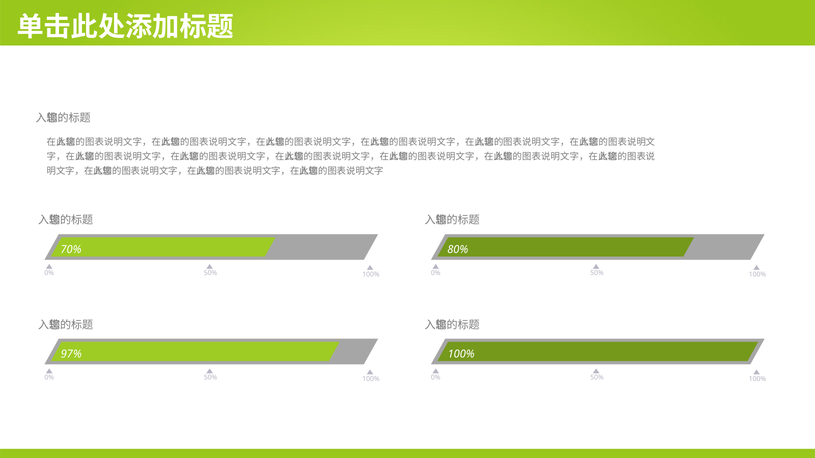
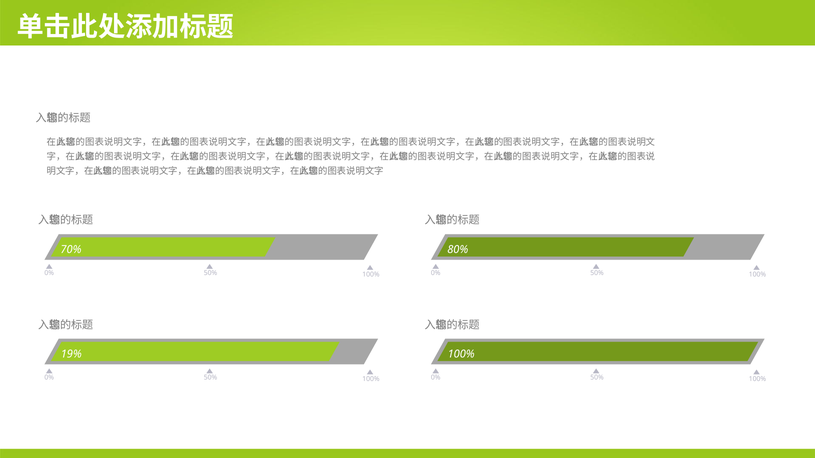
97%: 97% -> 19% (71, 355)
